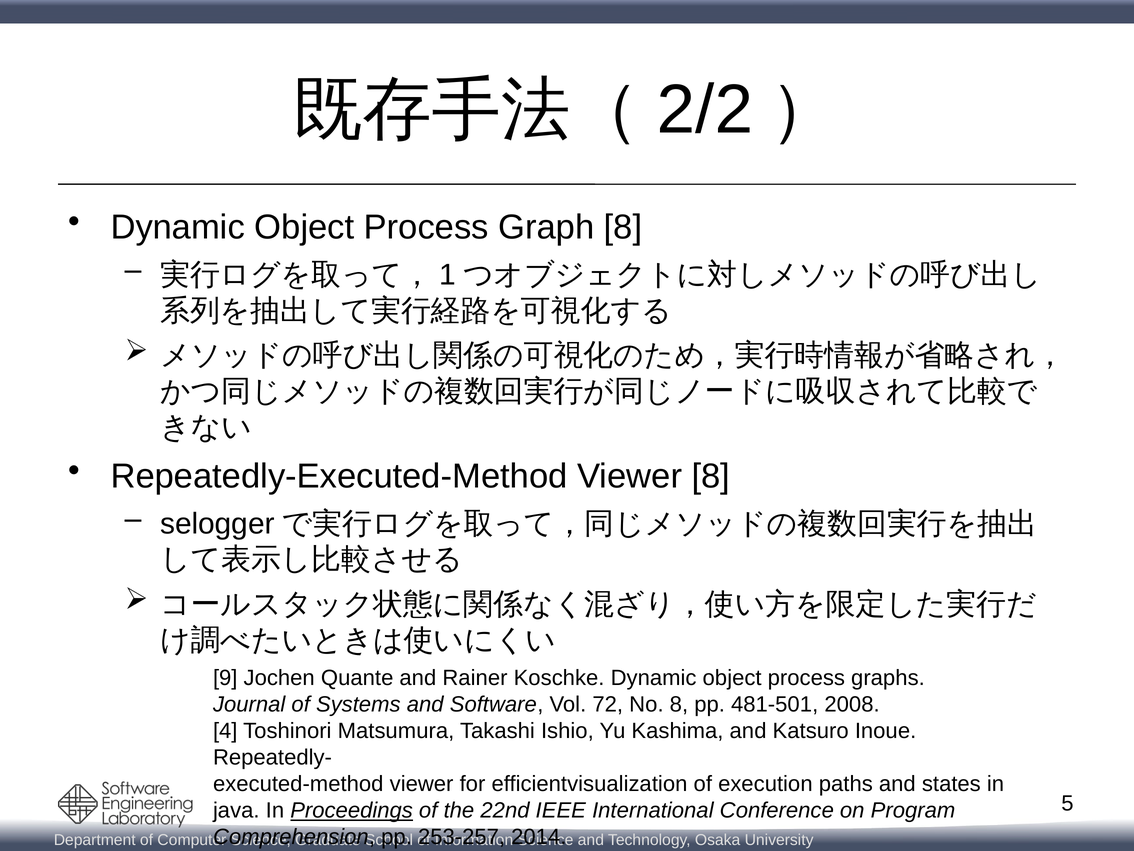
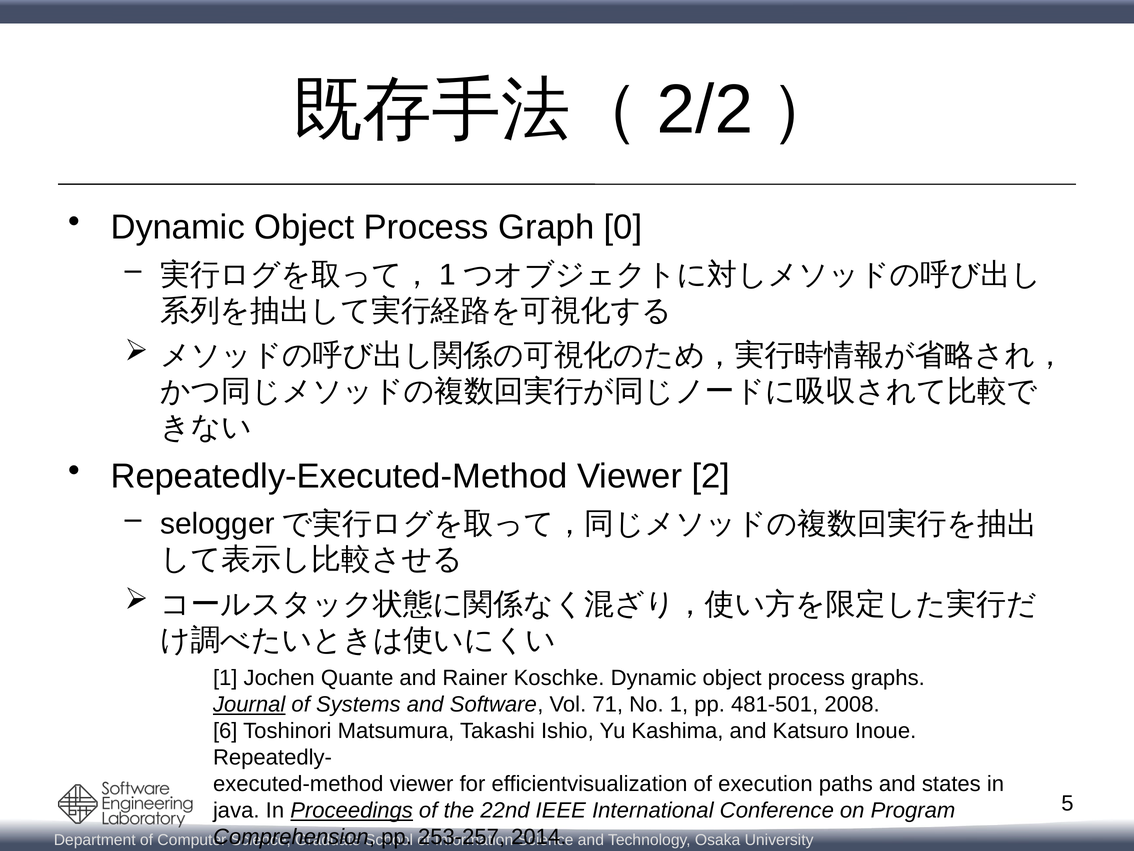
Graph 8: 8 -> 0 (623, 227)
Viewer 8: 8 -> 2 (711, 476)
9: 9 -> 1 (225, 678)
Journal underline: none -> present (249, 704)
72: 72 -> 71 (608, 704)
No 8: 8 -> 1 (679, 704)
4: 4 -> 6 (225, 731)
